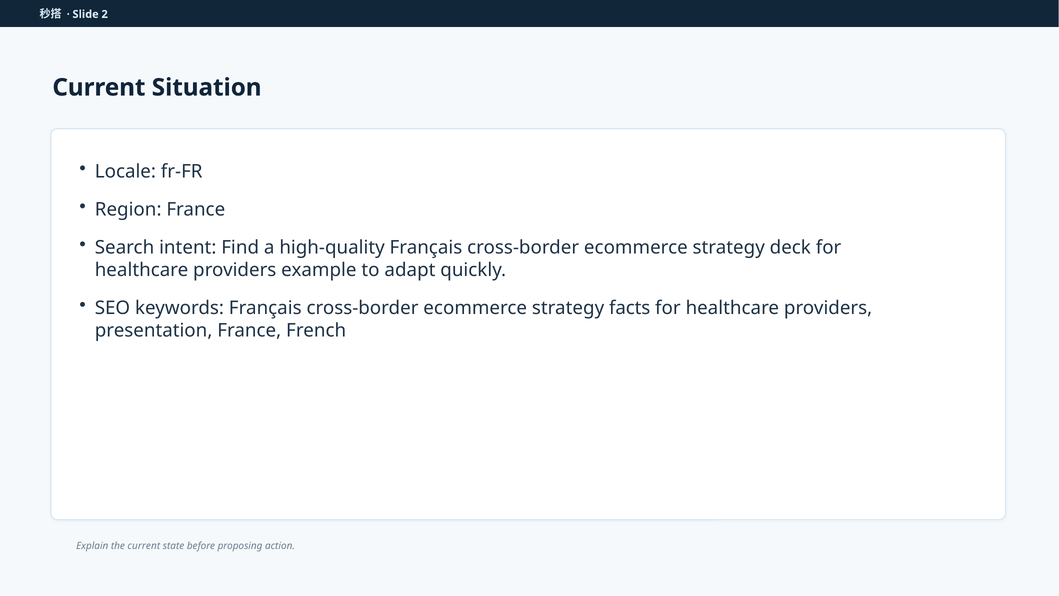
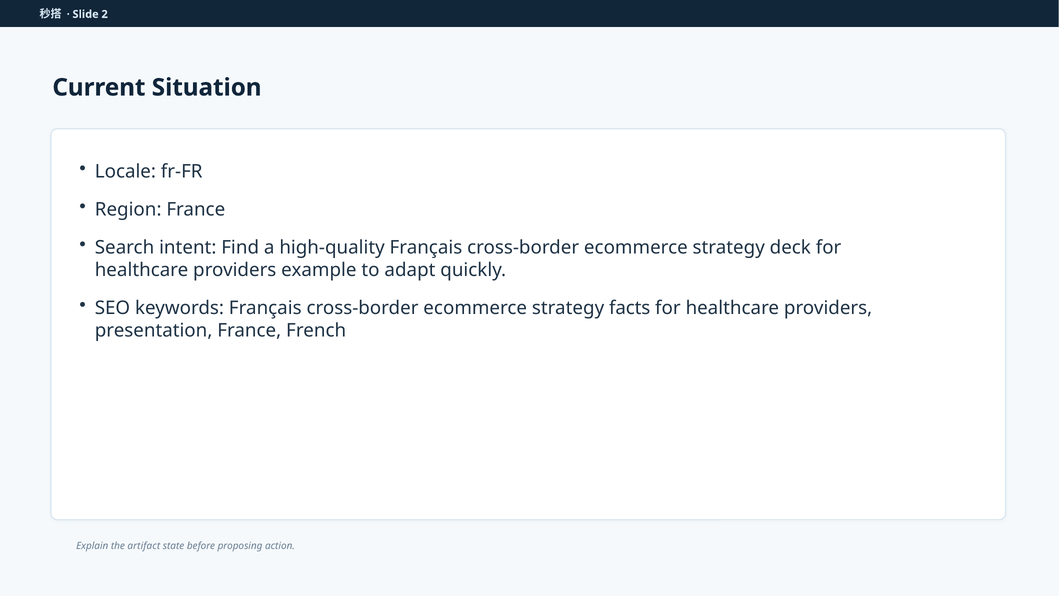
the current: current -> artifact (144, 546)
